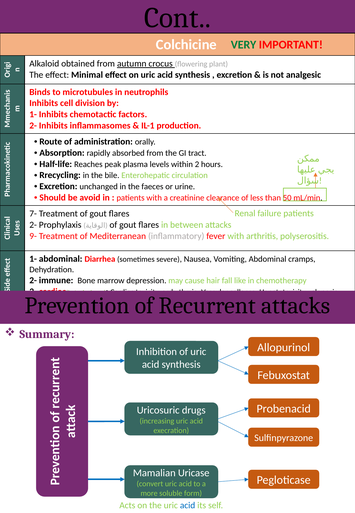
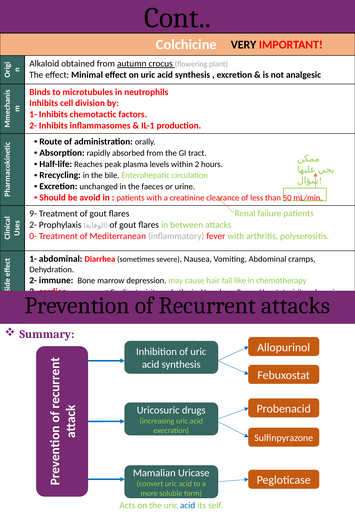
VERY colour: green -> black (244, 45)
7-: 7- -> 9- (33, 213)
9-: 9- -> 0- (33, 236)
